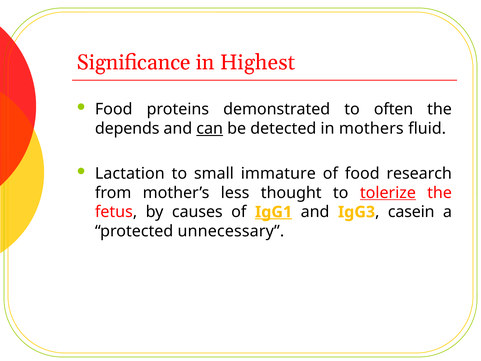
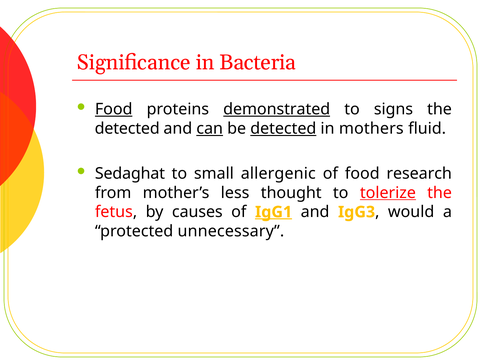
Highest: Highest -> Bacteria (258, 62)
Food underline: none -> present (114, 109)
demonstrated underline: none -> present (277, 109)
often: often -> signs (393, 109)
depends: depends -> detected (127, 129)
detected underline: none -> present (283, 129)
Lactation: Lactation -> Sedaghat (130, 173)
immature: immature -> allergenic (278, 173)
casein: casein -> would (411, 212)
